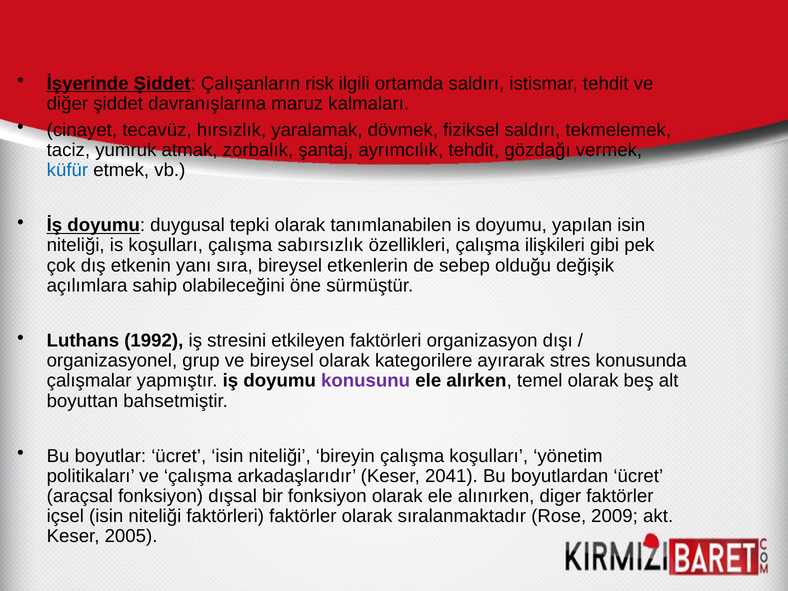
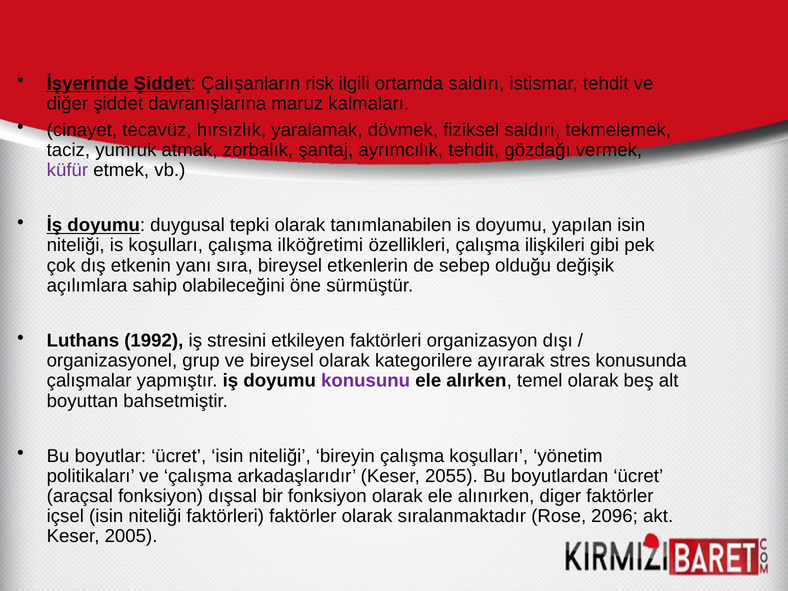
küfür colour: blue -> purple (67, 170)
sabırsızlık: sabırsızlık -> ilköğretimi (320, 245)
2041: 2041 -> 2055 (451, 476)
2009: 2009 -> 2096 (615, 516)
